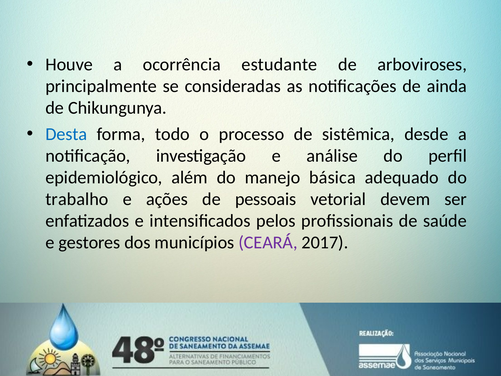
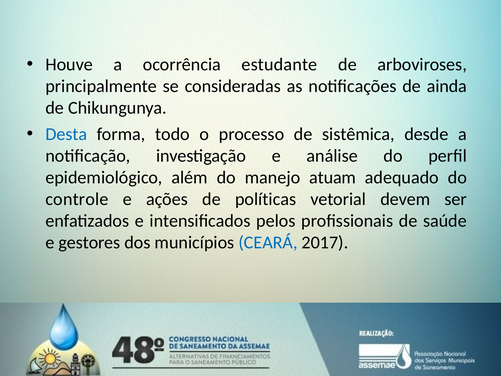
básica: básica -> atuam (333, 177)
trabalho: trabalho -> controle (77, 199)
pessoais: pessoais -> políticas (266, 199)
CEARÁ colour: purple -> blue (268, 242)
